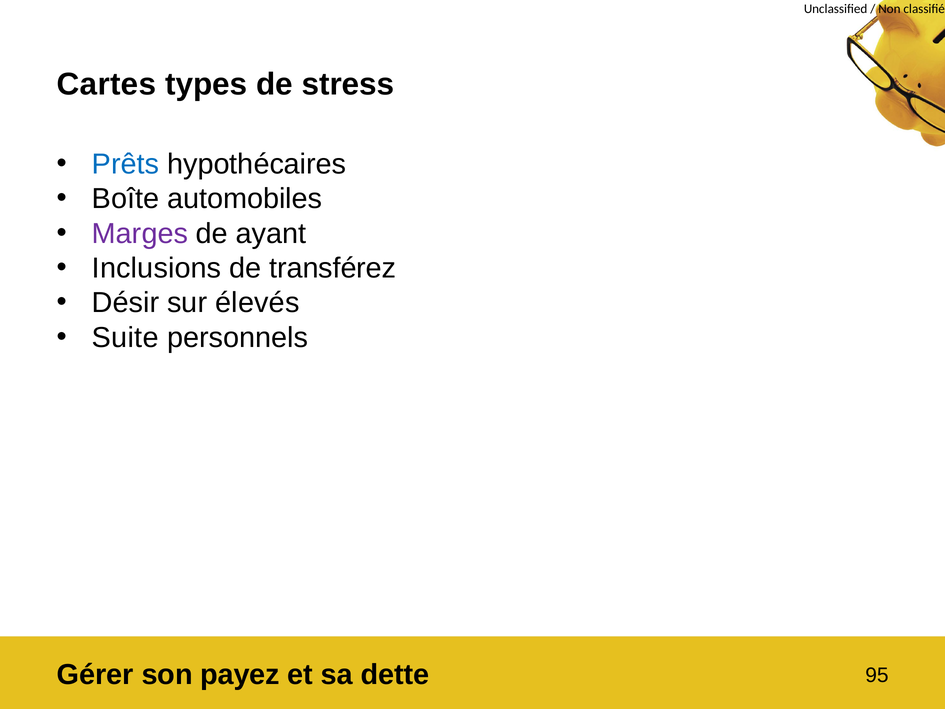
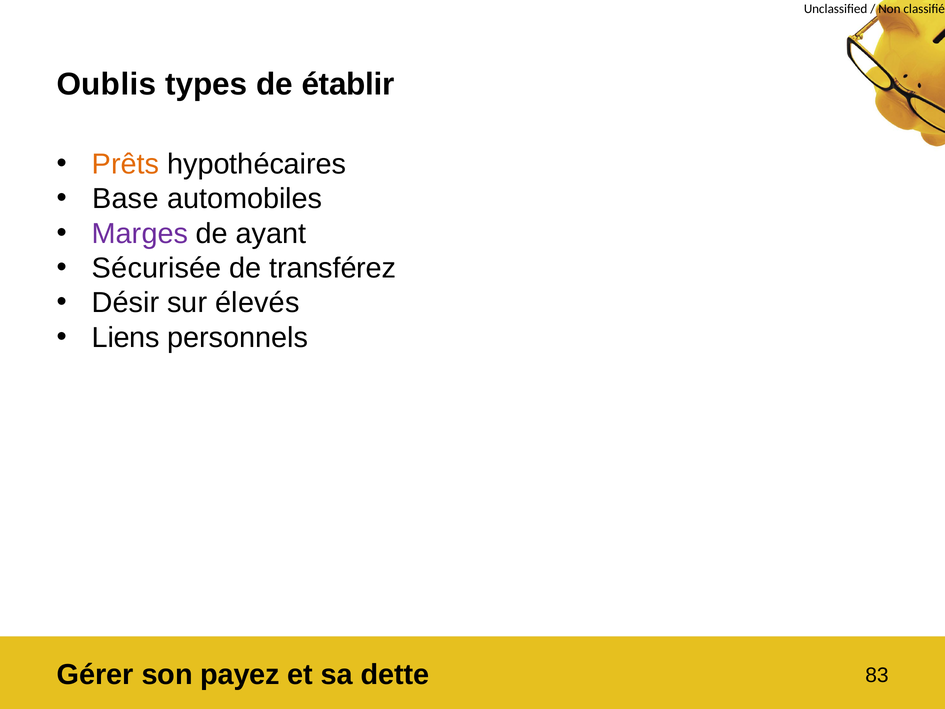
Cartes: Cartes -> Oublis (106, 84)
stress: stress -> établir (348, 84)
Prêts colour: blue -> orange (126, 164)
Boîte: Boîte -> Base (125, 199)
Inclusions: Inclusions -> Sécurisée (157, 268)
Suite: Suite -> Liens (126, 337)
95: 95 -> 83 (877, 675)
